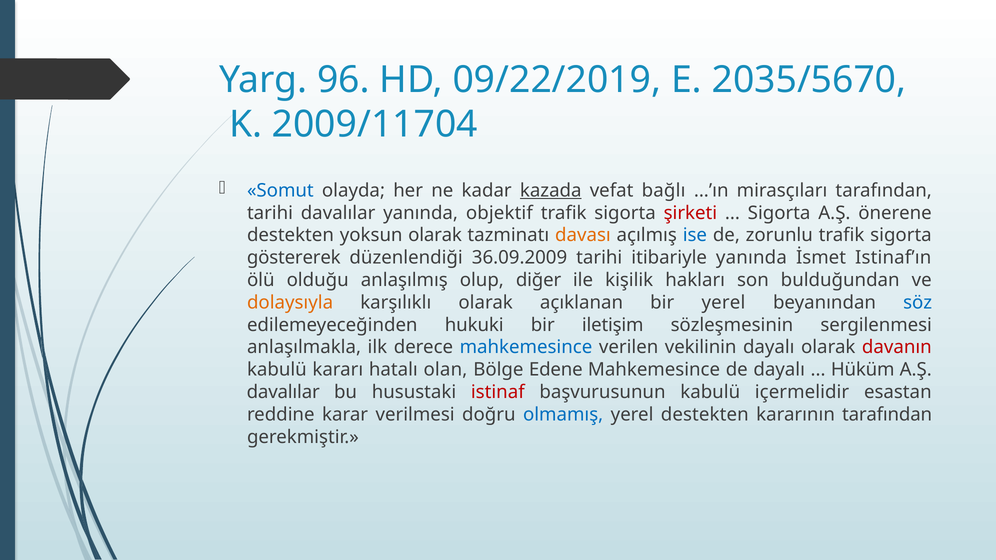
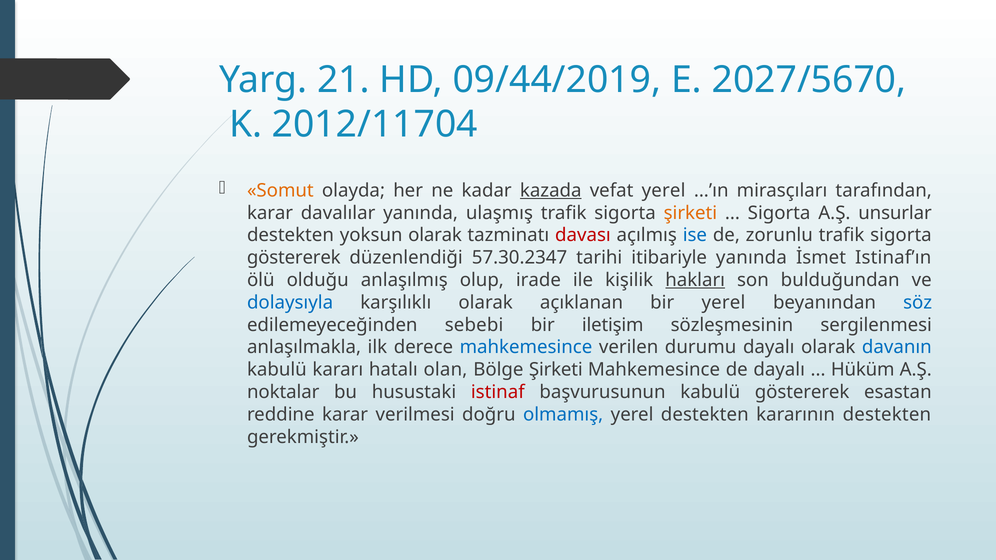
96: 96 -> 21 (343, 80)
09/22/2019: 09/22/2019 -> 09/44/2019 (557, 80)
2035/5670: 2035/5670 -> 2027/5670 (809, 80)
2009/11704: 2009/11704 -> 2012/11704 (375, 125)
Somut colour: blue -> orange (280, 191)
vefat bağlı: bağlı -> yerel (664, 191)
tarihi: tarihi -> karar (270, 213)
objektif: objektif -> ulaşmış (499, 213)
şirketi colour: red -> orange (690, 213)
önerene: önerene -> unsurlar (895, 213)
davası colour: orange -> red (583, 235)
36.09.2009: 36.09.2009 -> 57.30.2347 (520, 258)
diğer: diğer -> irade (538, 280)
hakları underline: none -> present (695, 280)
dolaysıyla colour: orange -> blue (290, 303)
hukuki: hukuki -> sebebi (474, 325)
vekilinin: vekilinin -> durumu (701, 347)
davanın colour: red -> blue (897, 347)
Bölge Edene: Edene -> Şirketi (556, 370)
davalılar: davalılar -> noktalar (283, 392)
kabulü içermelidir: içermelidir -> göstererek (802, 392)
kararının tarafından: tarafından -> destekten (887, 415)
